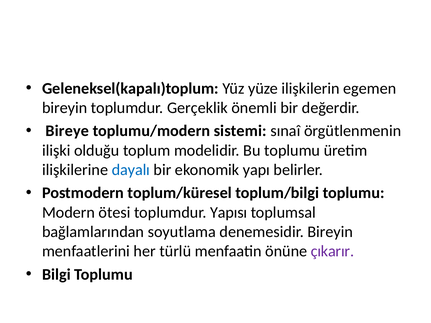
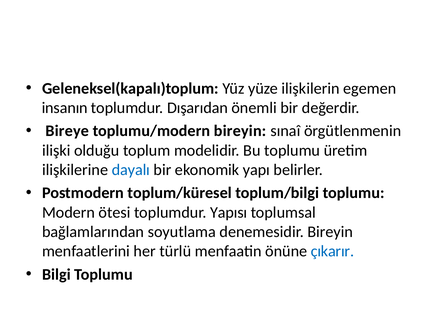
bireyin: bireyin -> insanın (65, 108)
Gerçeklik: Gerçeklik -> Dışarıdan (197, 108)
toplumu/modern sistemi: sistemi -> bireyin (240, 131)
çıkarır colour: purple -> blue (332, 251)
